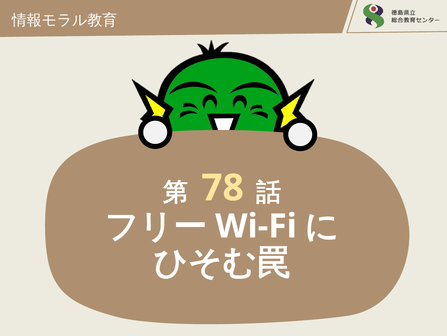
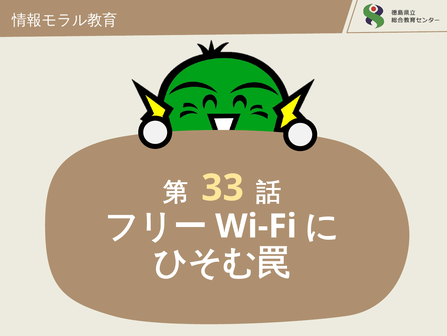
78: 78 -> 33 (223, 188)
